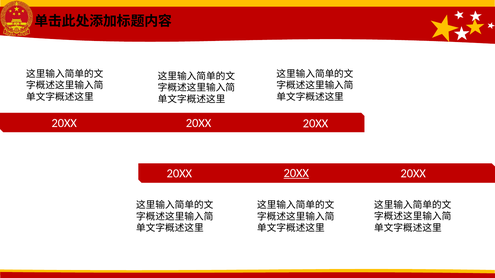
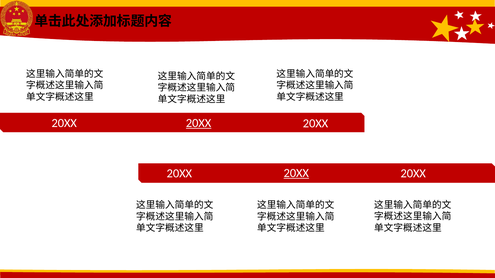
20XX underline: none -> present (199, 123)
